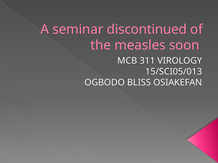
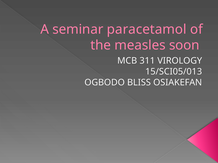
discontinued: discontinued -> paracetamol (147, 29)
